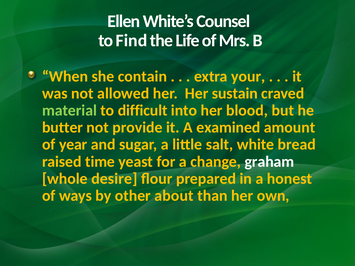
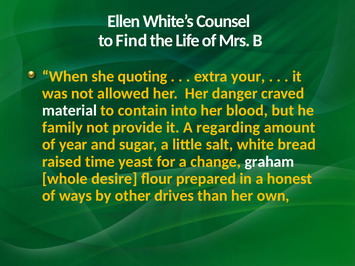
contain: contain -> quoting (143, 76)
sustain: sustain -> danger (235, 94)
material colour: light green -> white (69, 111)
difficult: difficult -> contain (143, 111)
butter: butter -> family (62, 128)
examined: examined -> regarding (228, 128)
about: about -> drives (174, 196)
